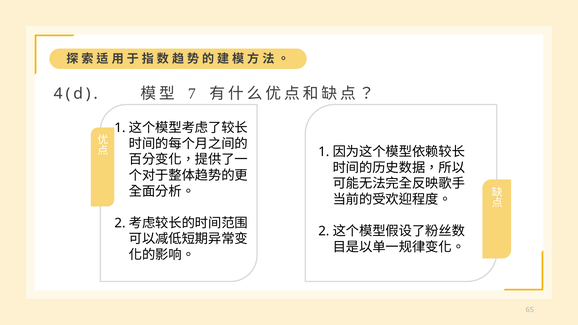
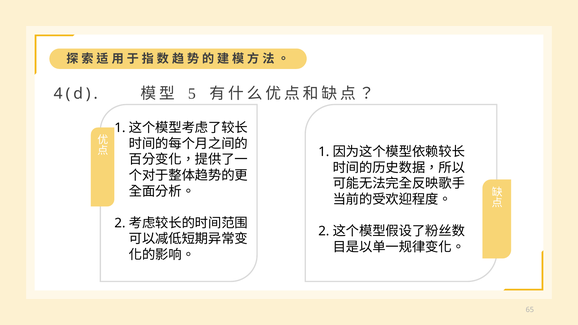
7: 7 -> 5 (192, 94)
